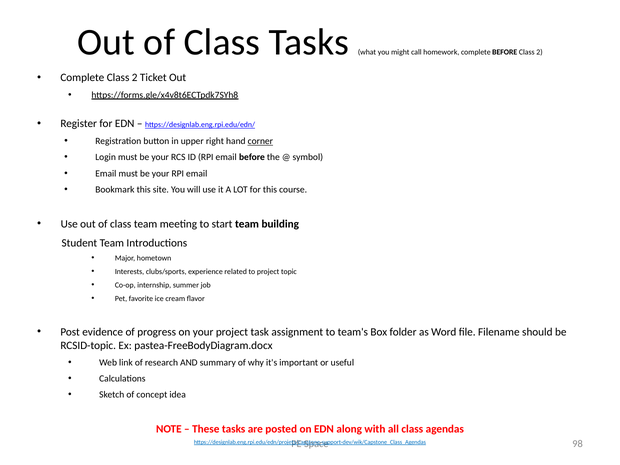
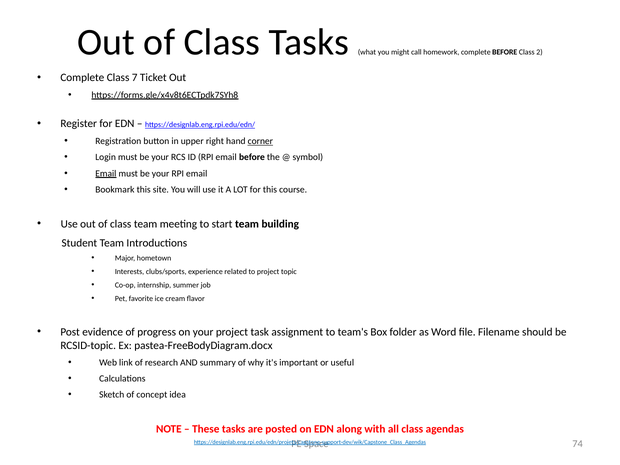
Complete Class 2: 2 -> 7 (135, 78)
Email underline: none -> present (106, 173)
98: 98 -> 74 (578, 444)
